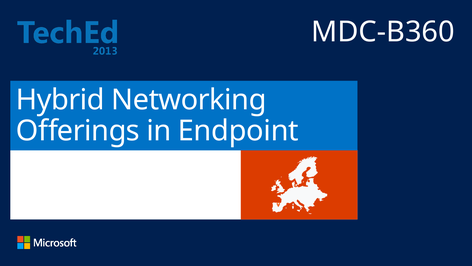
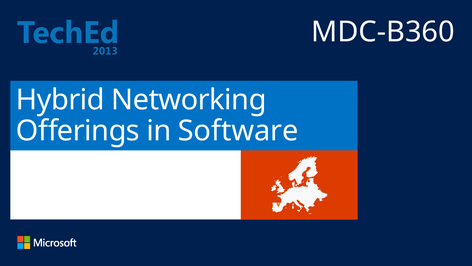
Endpoint: Endpoint -> Software (238, 131)
